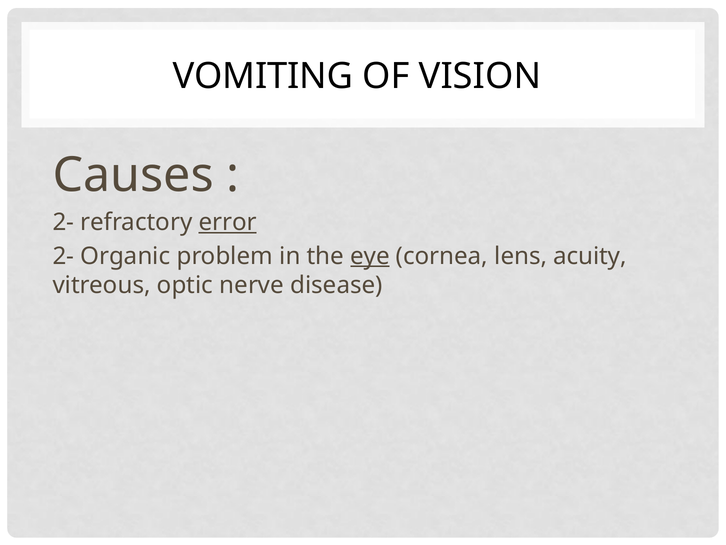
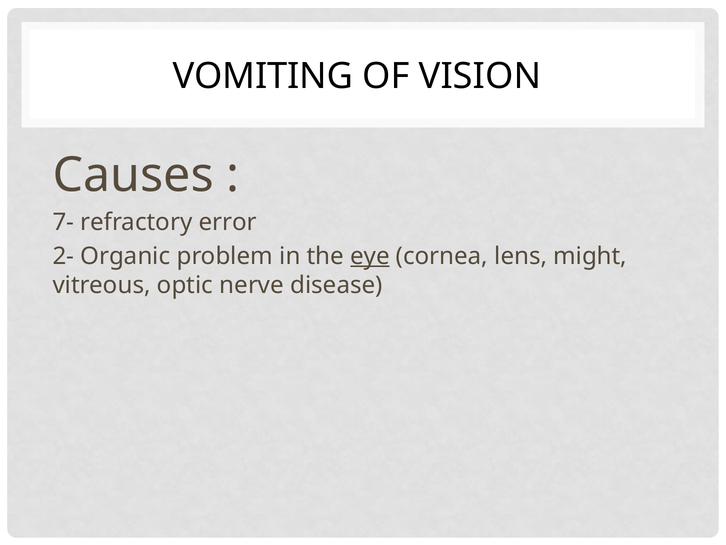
2-: 2- -> 7- (63, 222)
error underline: present -> none (228, 222)
acuity: acuity -> might (590, 256)
